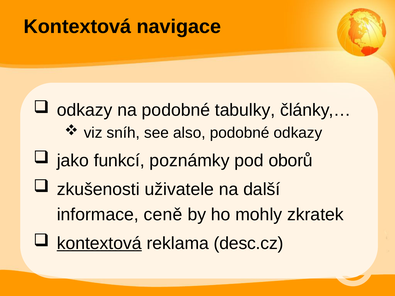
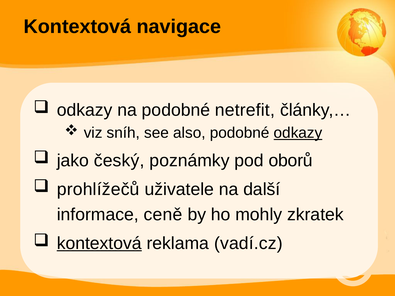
tabulky: tabulky -> netrefit (245, 110)
odkazy underline: none -> present (298, 133)
funkcí: funkcí -> český (119, 161)
zkušenosti: zkušenosti -> prohlížečů (98, 189)
desc.cz: desc.cz -> vadí.cz (248, 244)
